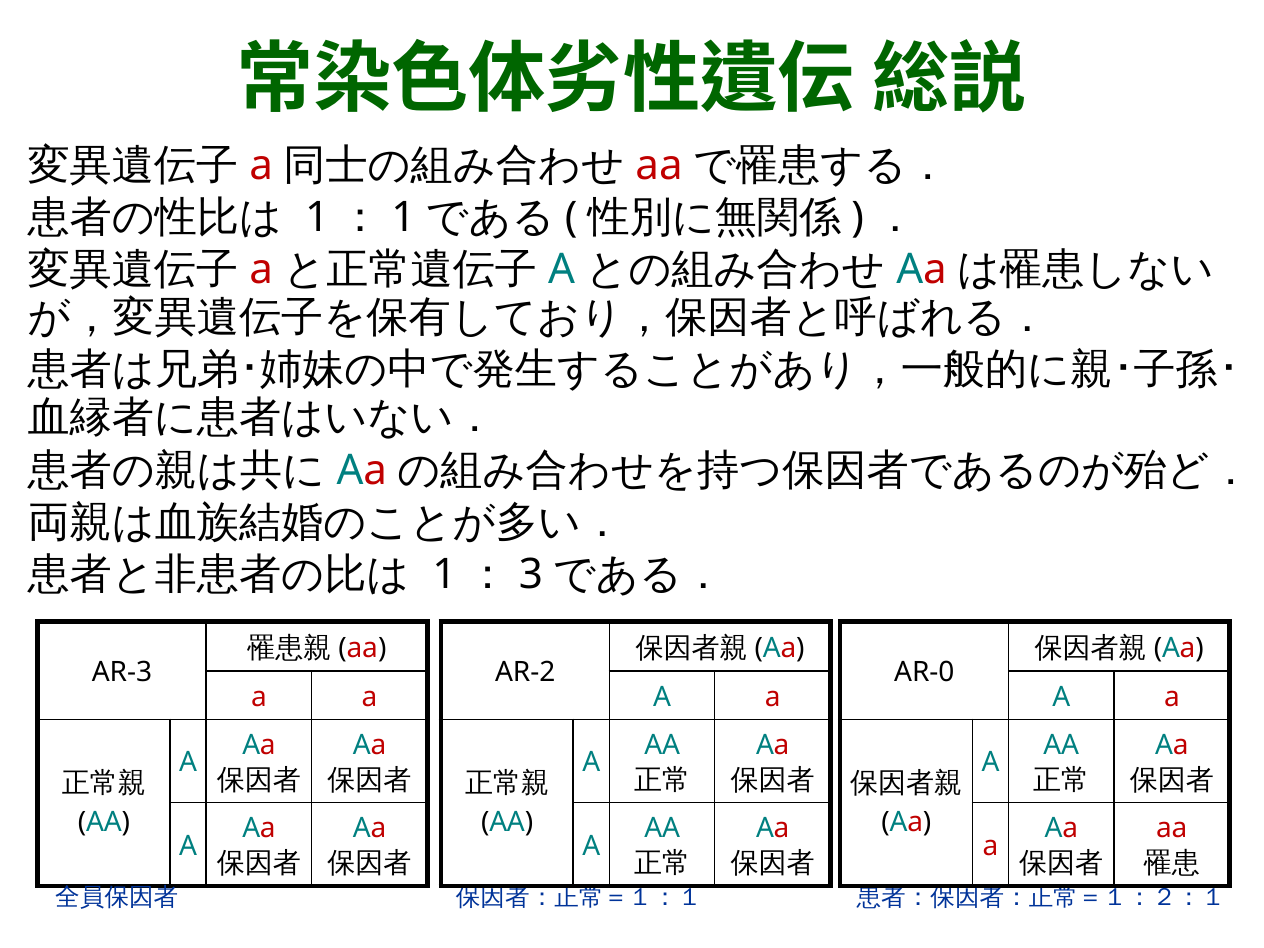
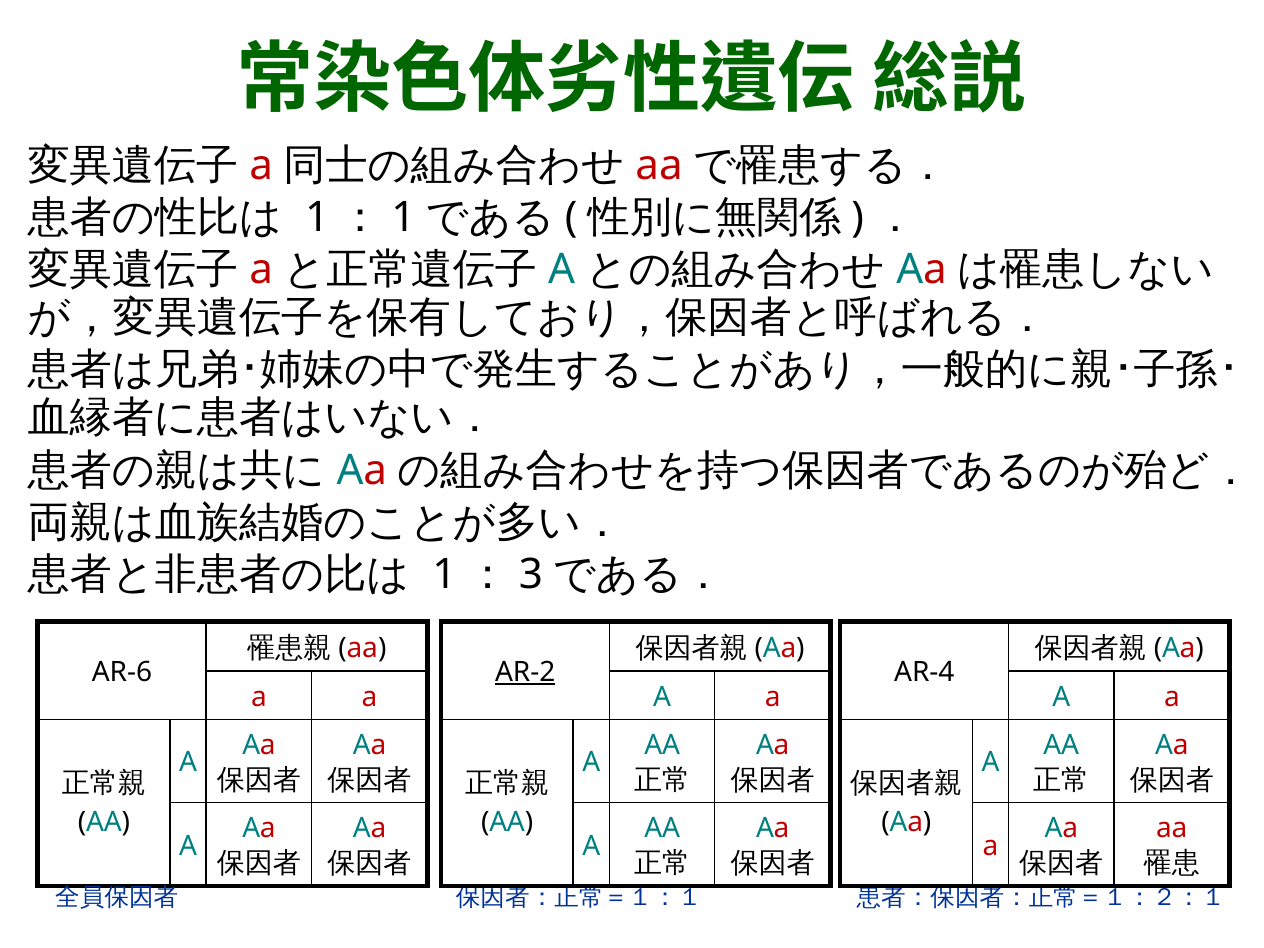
AR-3: AR-3 -> AR-6 (122, 672)
AR-2 underline: none -> present (525, 672)
AR-0: AR-0 -> AR-4 (924, 672)
